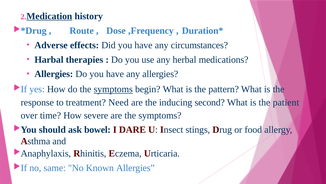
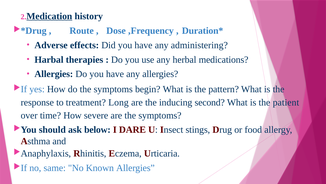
circumstances: circumstances -> administering (199, 45)
symptoms underline: present -> none (113, 89)
Need: Need -> Long (118, 102)
bowel: bowel -> below (97, 129)
